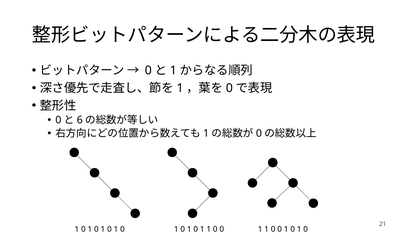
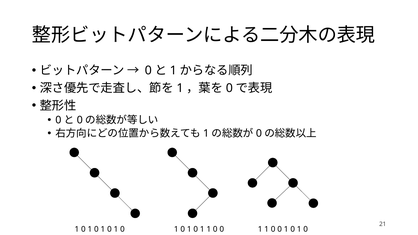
6: 6 -> 0 (80, 120)
